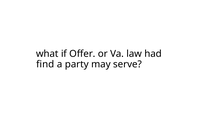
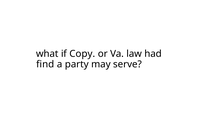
Offer: Offer -> Copy (82, 54)
